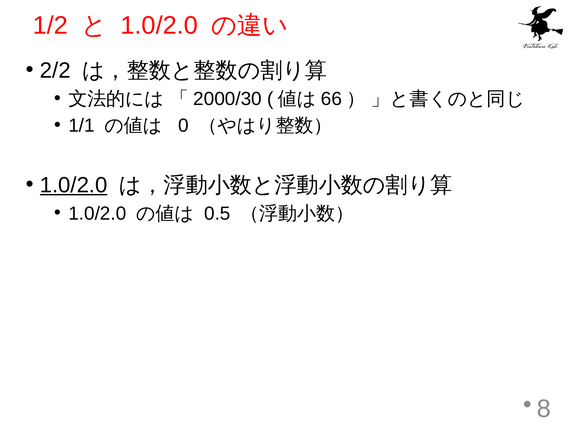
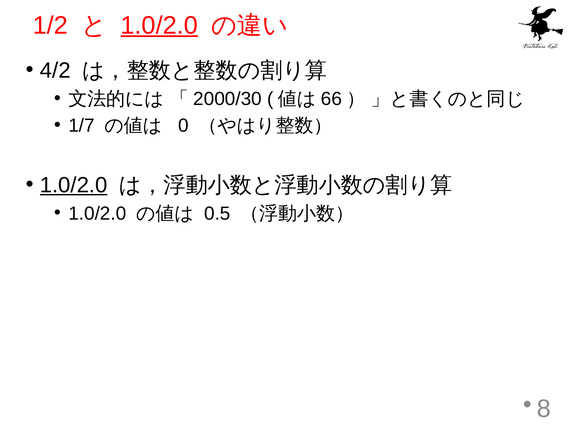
1.0/2.0 underline: none -> present (159, 25)
2/2: 2/2 -> 4/2 (55, 70)
1/1: 1/1 -> 1/7 (82, 125)
